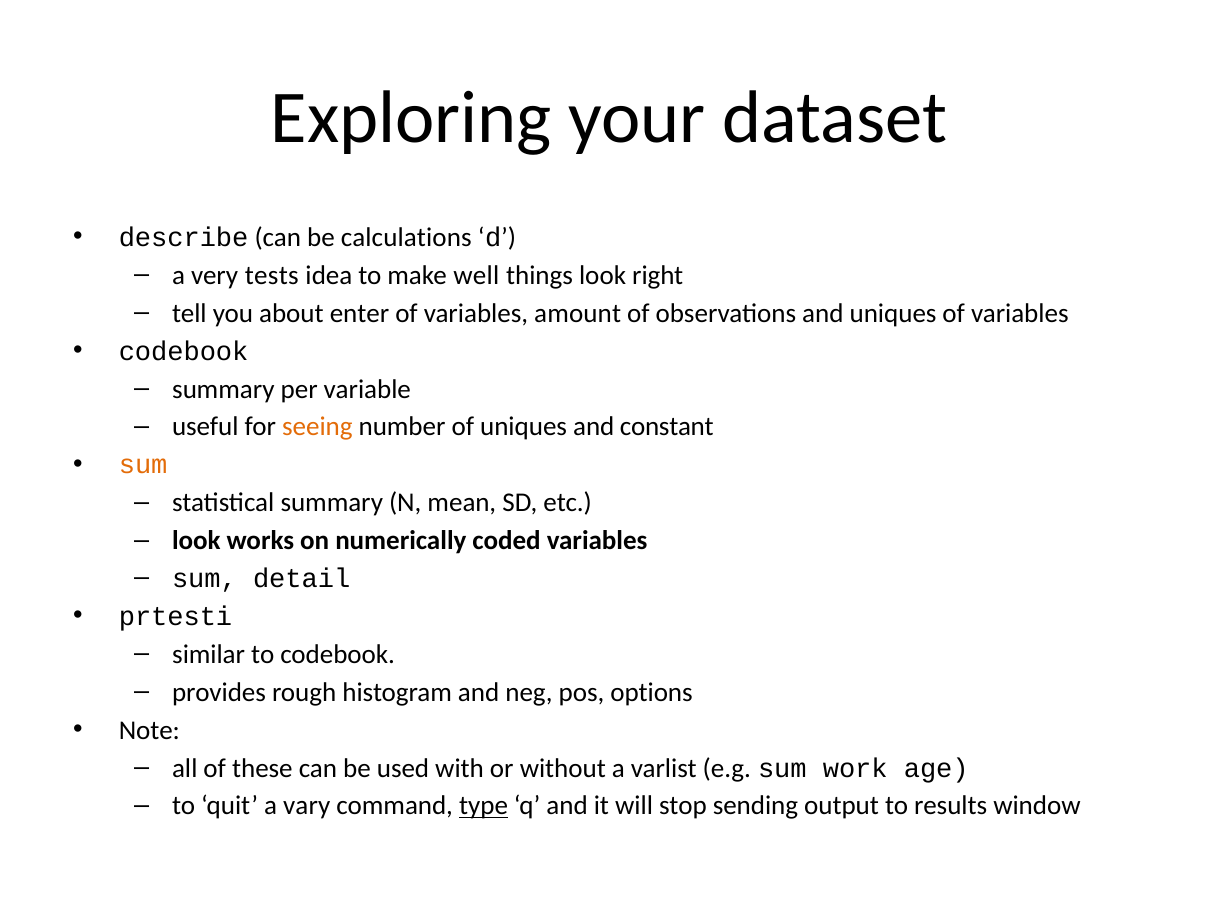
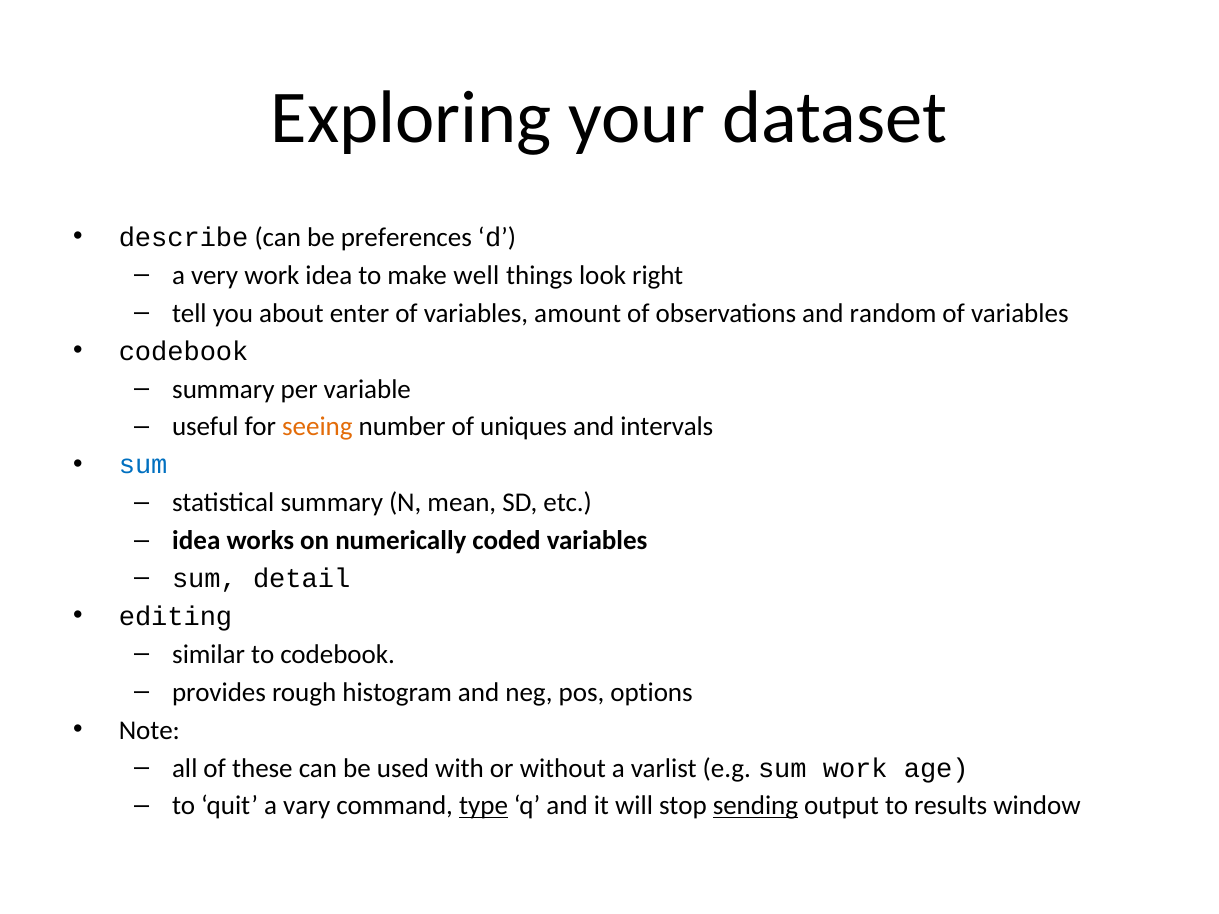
calculations: calculations -> preferences (406, 238)
very tests: tests -> work (272, 275)
and uniques: uniques -> random (893, 313)
constant: constant -> intervals (667, 427)
sum colour: orange -> blue (143, 465)
look: look -> idea (196, 541)
prtesti: prtesti -> editing (176, 617)
sending underline: none -> present (755, 806)
